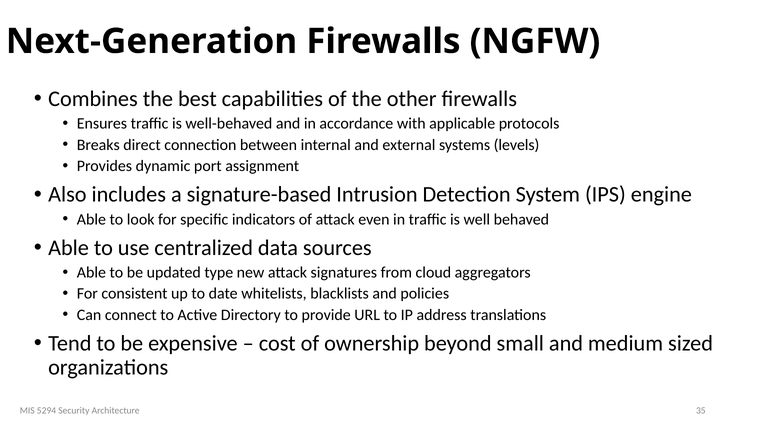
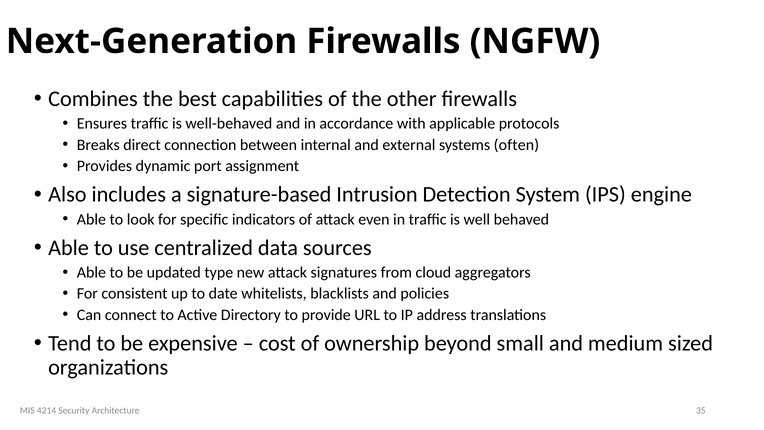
levels: levels -> often (516, 145)
5294: 5294 -> 4214 (47, 410)
